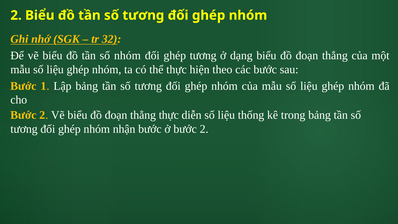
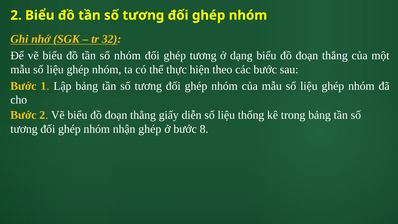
thẳng thực: thực -> giấy (169, 115)
nhận bước: bước -> ghép (150, 129)
ở bước 2: 2 -> 8 (204, 129)
